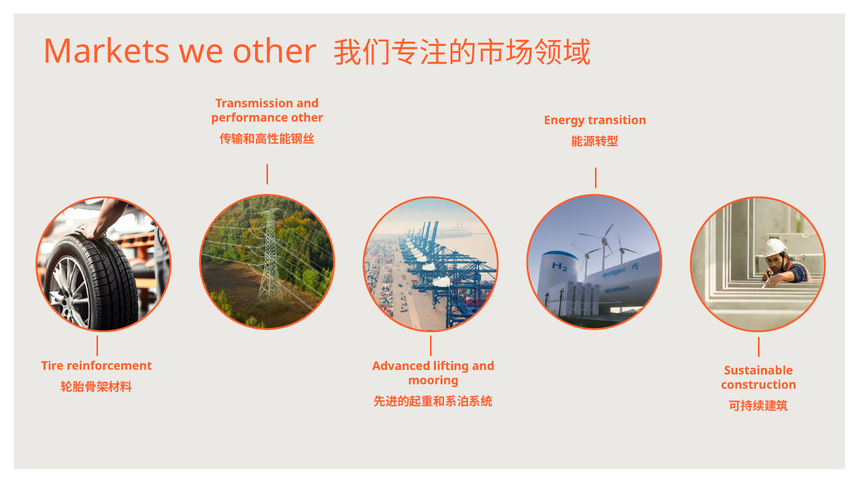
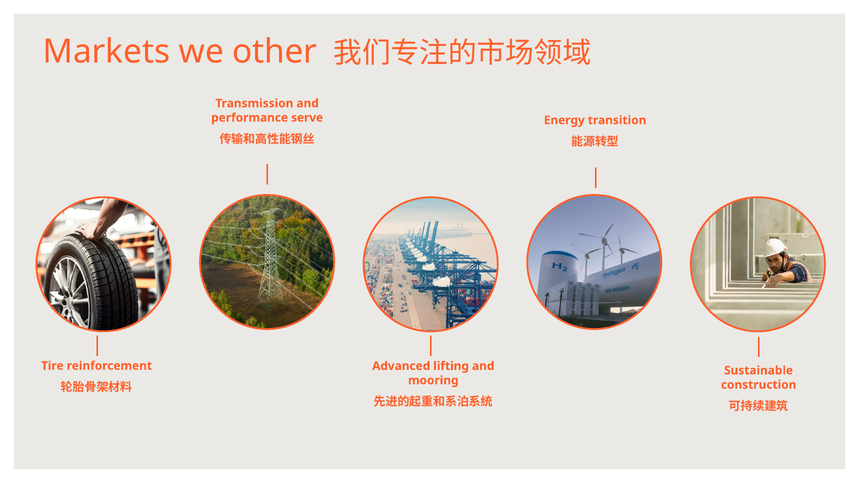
performance other: other -> serve (307, 118)
